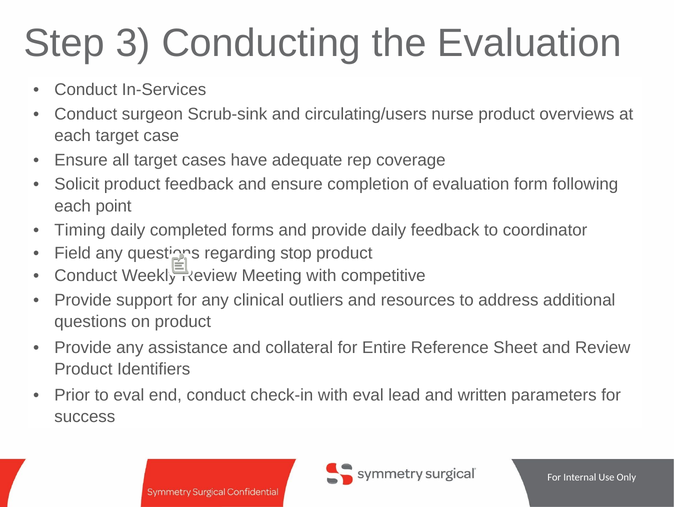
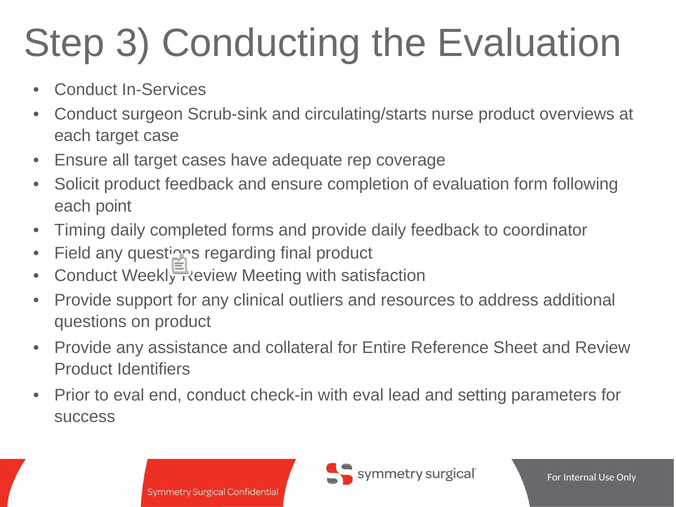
circulating/users: circulating/users -> circulating/starts (366, 114)
stop: stop -> final (296, 253)
competitive: competitive -> satisfaction (383, 276)
written: written -> setting (482, 395)
